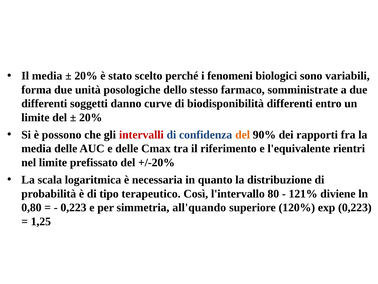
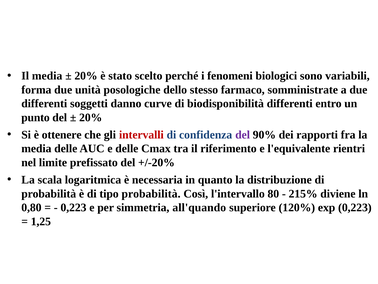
limite: limite -> punto (36, 117)
possono: possono -> ottenere (62, 135)
del colour: orange -> purple (243, 135)
tipo terapeutico: terapeutico -> probabilità (151, 193)
121%: 121% -> 215% (303, 193)
